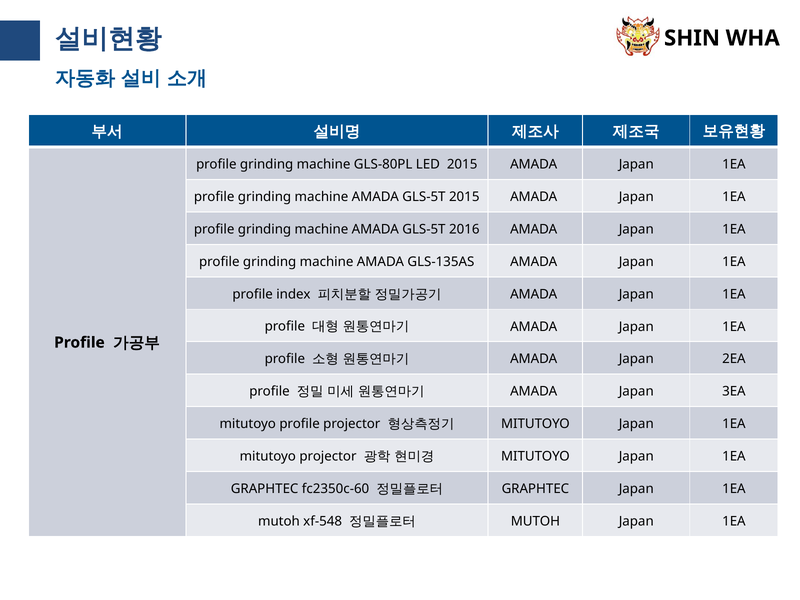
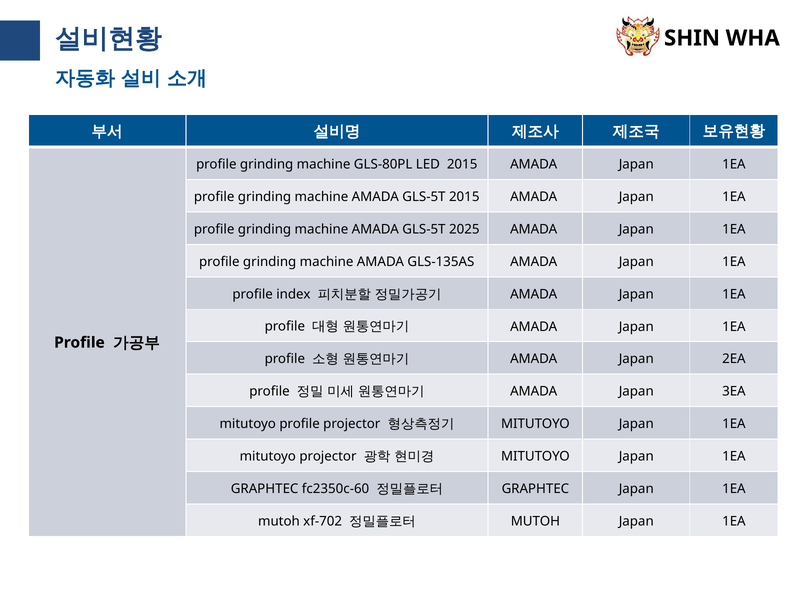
2016: 2016 -> 2025 (464, 229)
xf-548: xf-548 -> xf-702 (323, 521)
